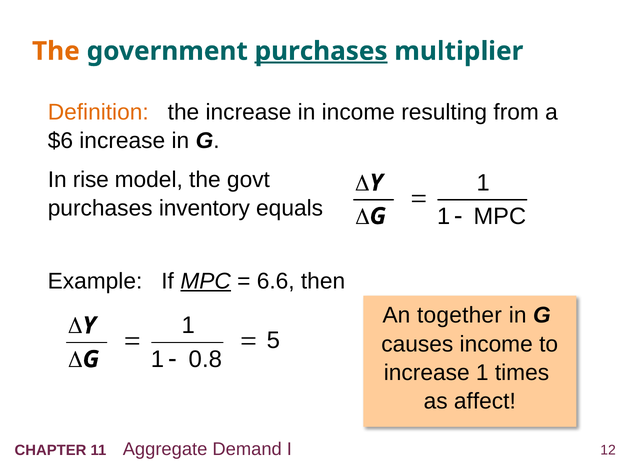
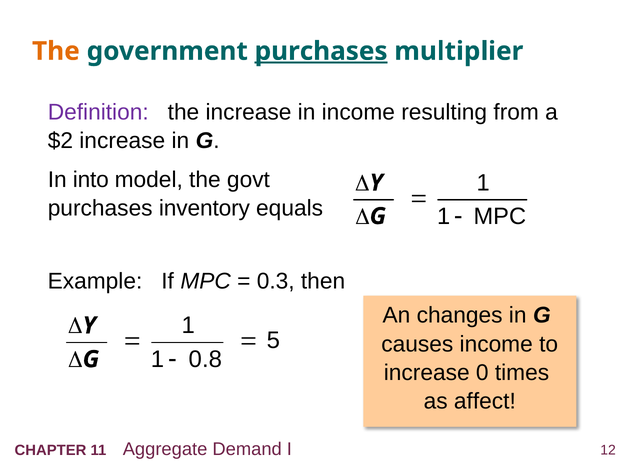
Definition colour: orange -> purple (98, 112)
$6: $6 -> $2 (60, 141)
rise: rise -> into (91, 179)
MPC underline: present -> none (206, 281)
6.6: 6.6 -> 0.3 (276, 281)
together: together -> changes (460, 315)
increase 1: 1 -> 0 (482, 372)
